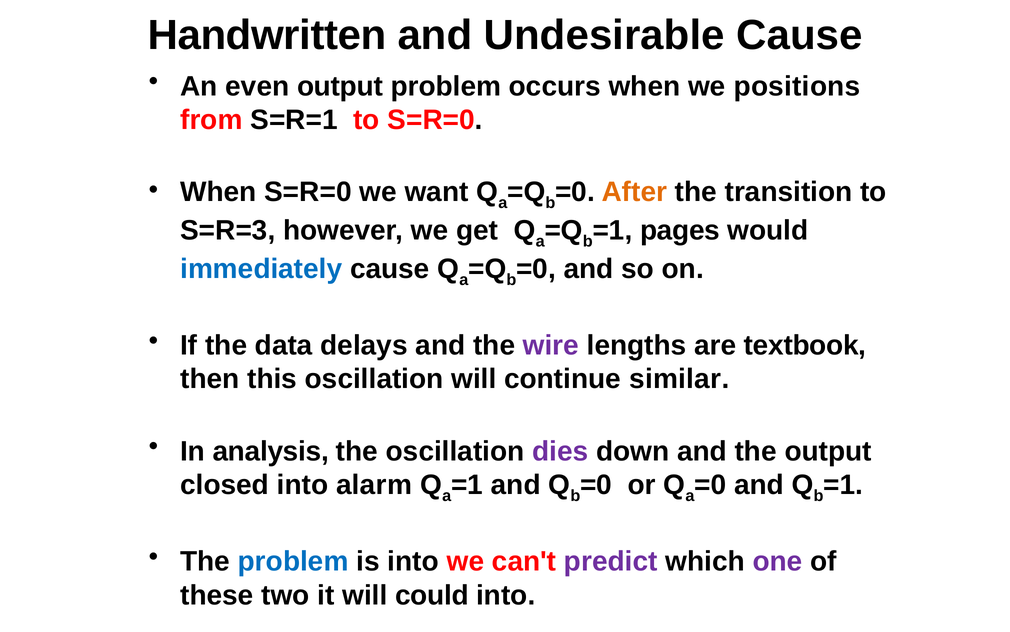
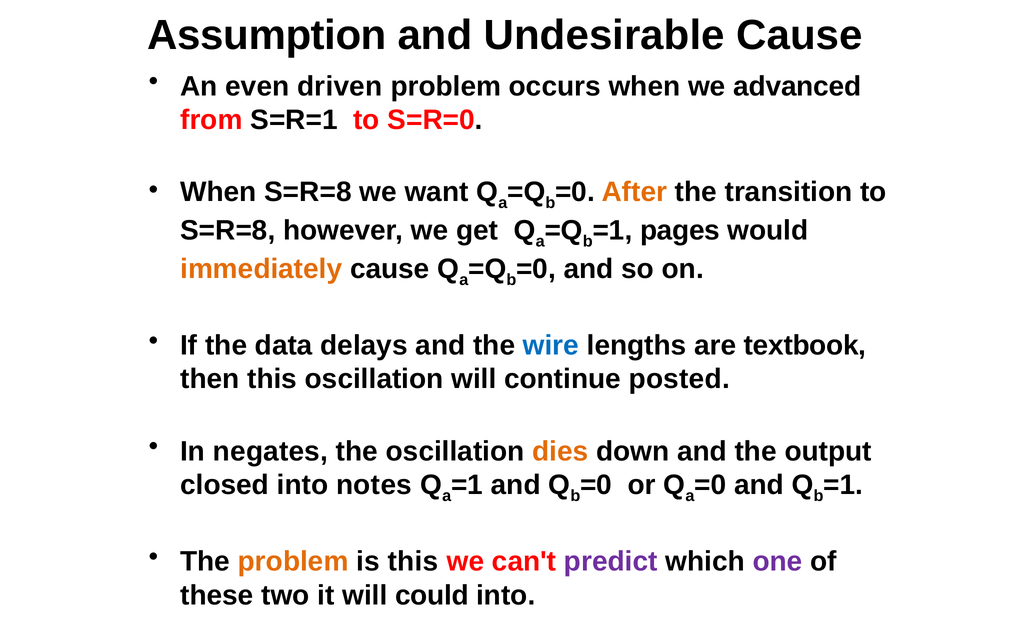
Handwritten: Handwritten -> Assumption (267, 35)
even output: output -> driven (340, 86)
positions: positions -> advanced (797, 86)
When S=R=0: S=R=0 -> S=R=8 (308, 192)
S=R=3: S=R=3 -> S=R=8 (228, 230)
immediately colour: blue -> orange (261, 268)
wire colour: purple -> blue (551, 345)
similar: similar -> posted (679, 379)
analysis: analysis -> negates (270, 451)
dies colour: purple -> orange (560, 451)
alarm: alarm -> notes (374, 484)
problem colour: blue -> orange (293, 561)
is into: into -> this (413, 561)
